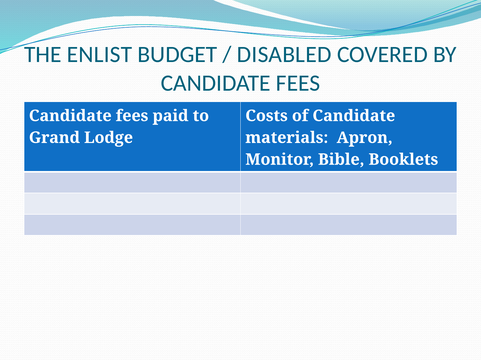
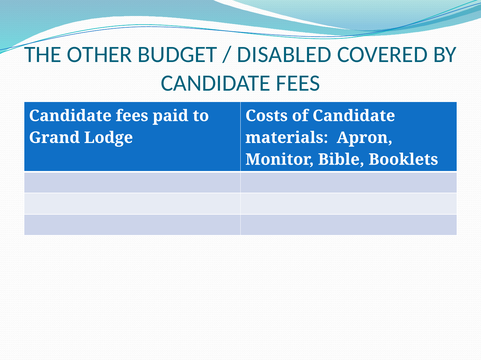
ENLIST: ENLIST -> OTHER (100, 55)
